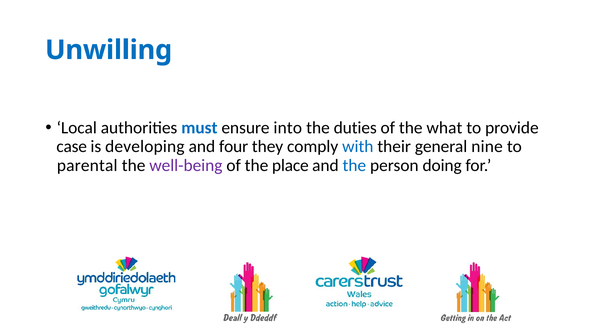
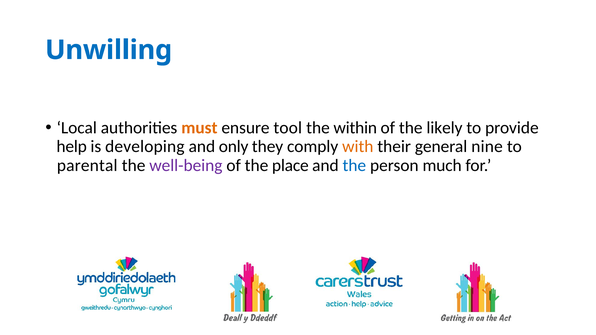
must colour: blue -> orange (199, 128)
into: into -> tool (288, 128)
duties: duties -> within (355, 128)
what: what -> likely (444, 128)
case: case -> help (72, 147)
four: four -> only (234, 147)
with colour: blue -> orange (358, 147)
doing: doing -> much (442, 165)
